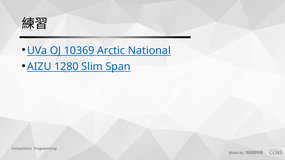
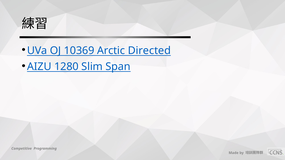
National: National -> Directed (149, 51)
